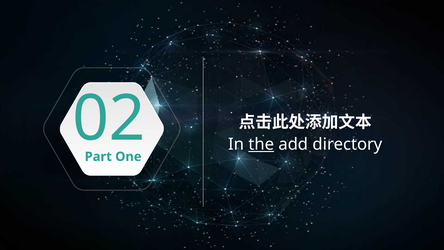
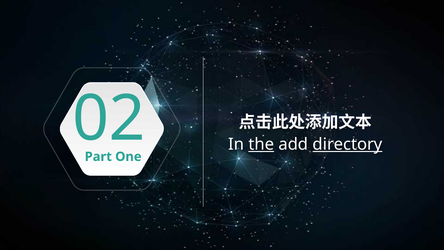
directory underline: none -> present (348, 144)
